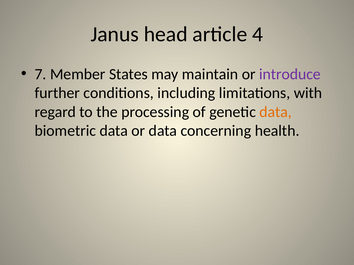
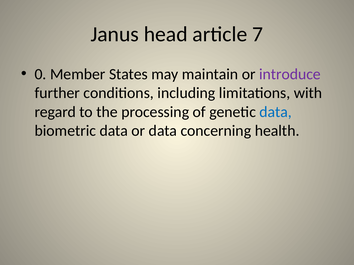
4: 4 -> 7 (258, 34)
7: 7 -> 0 (40, 74)
data colour: orange -> blue (276, 112)
